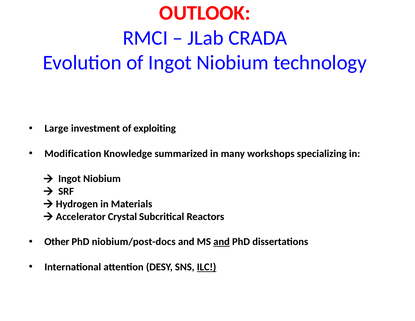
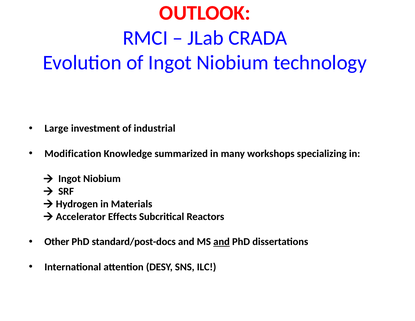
exploiting: exploiting -> industrial (155, 128)
Crystal: Crystal -> Effects (122, 216)
niobium/post-docs: niobium/post-docs -> standard/post-docs (134, 242)
ILC underline: present -> none (207, 267)
